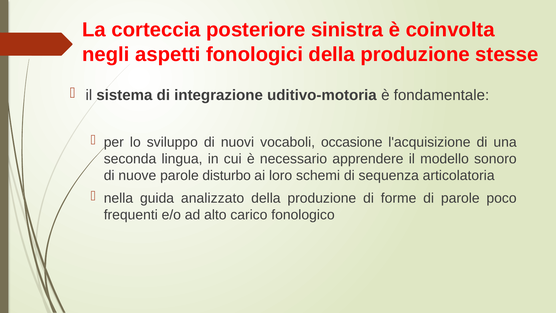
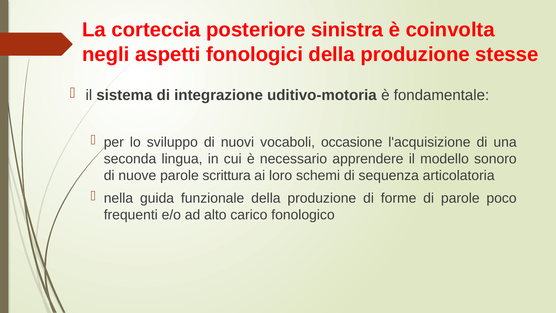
disturbo: disturbo -> scrittura (227, 176)
analizzato: analizzato -> funzionale (213, 198)
